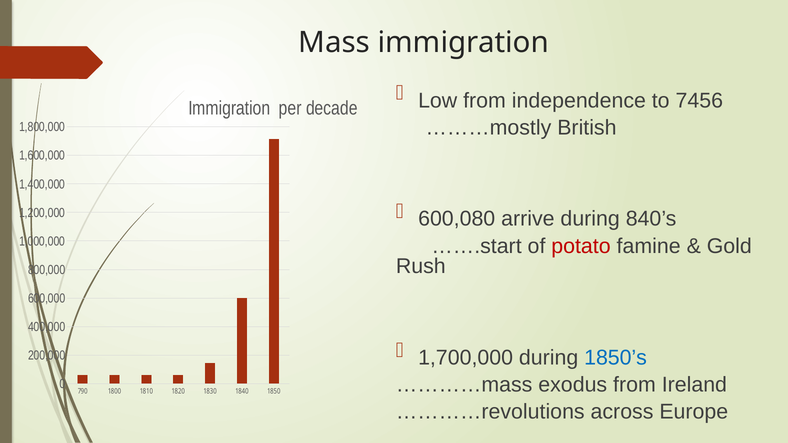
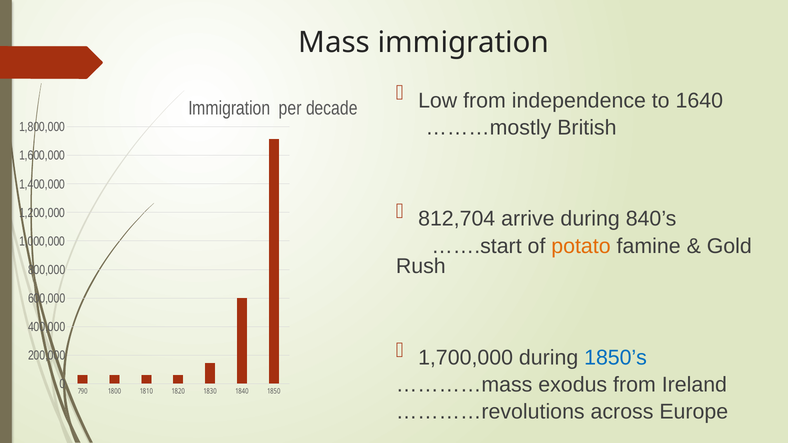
7456: 7456 -> 1640 (699, 101)
600,080: 600,080 -> 812,704 (457, 219)
potato colour: red -> orange (581, 246)
